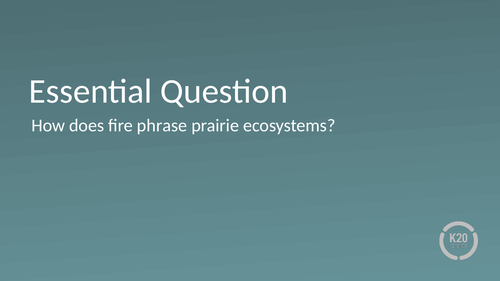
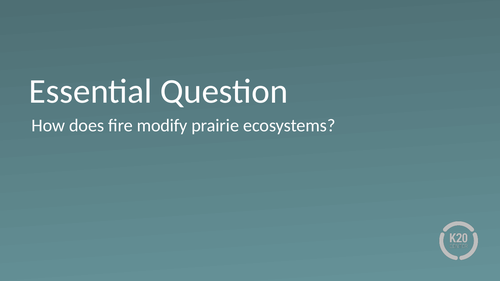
phrase: phrase -> modify (162, 126)
